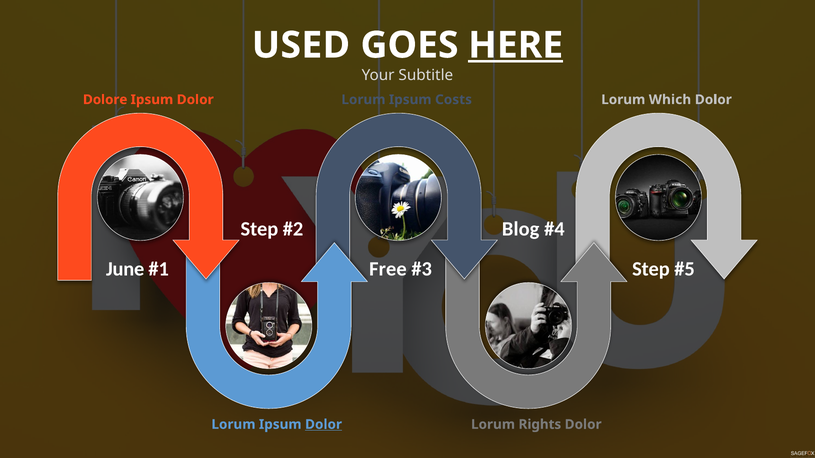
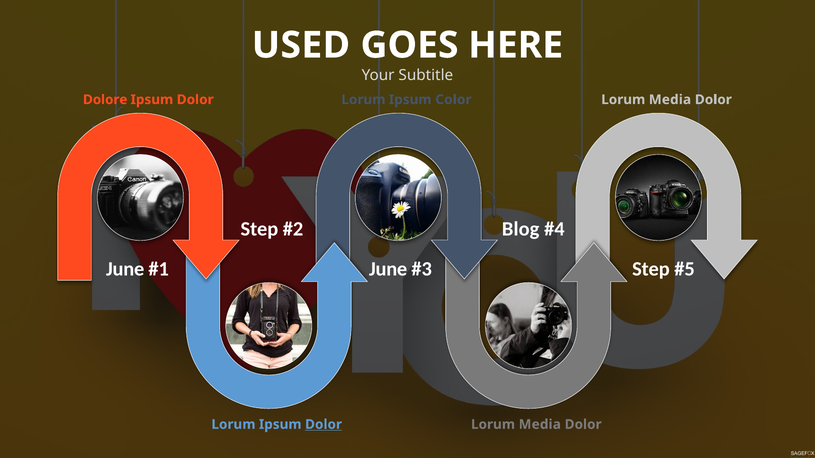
HERE underline: present -> none (516, 45)
Costs: Costs -> Color (453, 100)
Which: Which -> Media (670, 100)
Free: Free -> June (388, 269)
Rights: Rights -> Media (540, 425)
